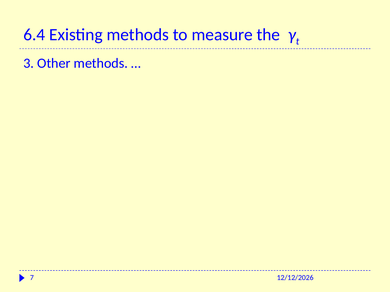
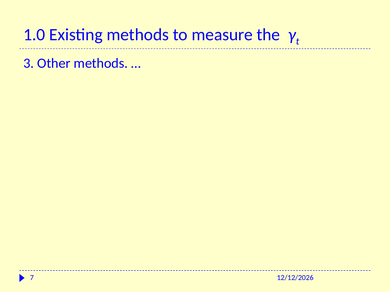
6.4: 6.4 -> 1.0 (34, 35)
